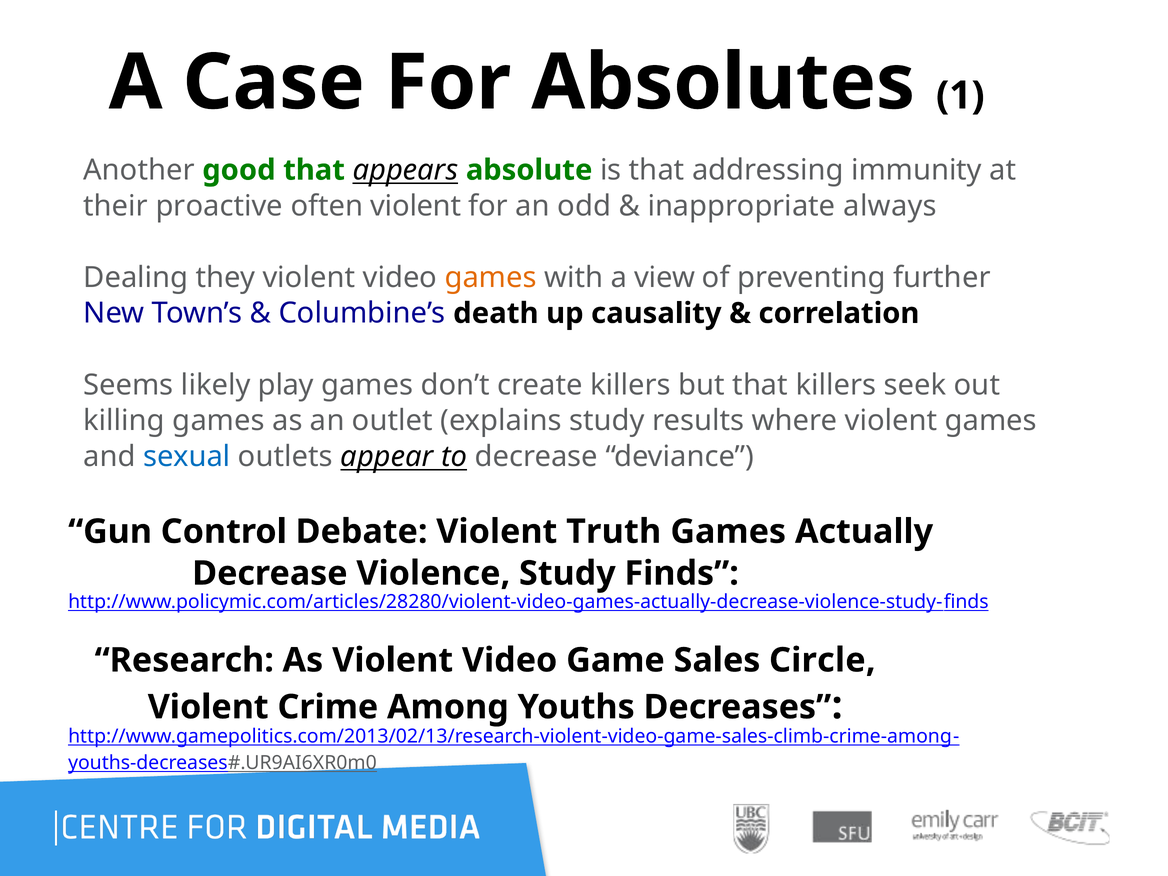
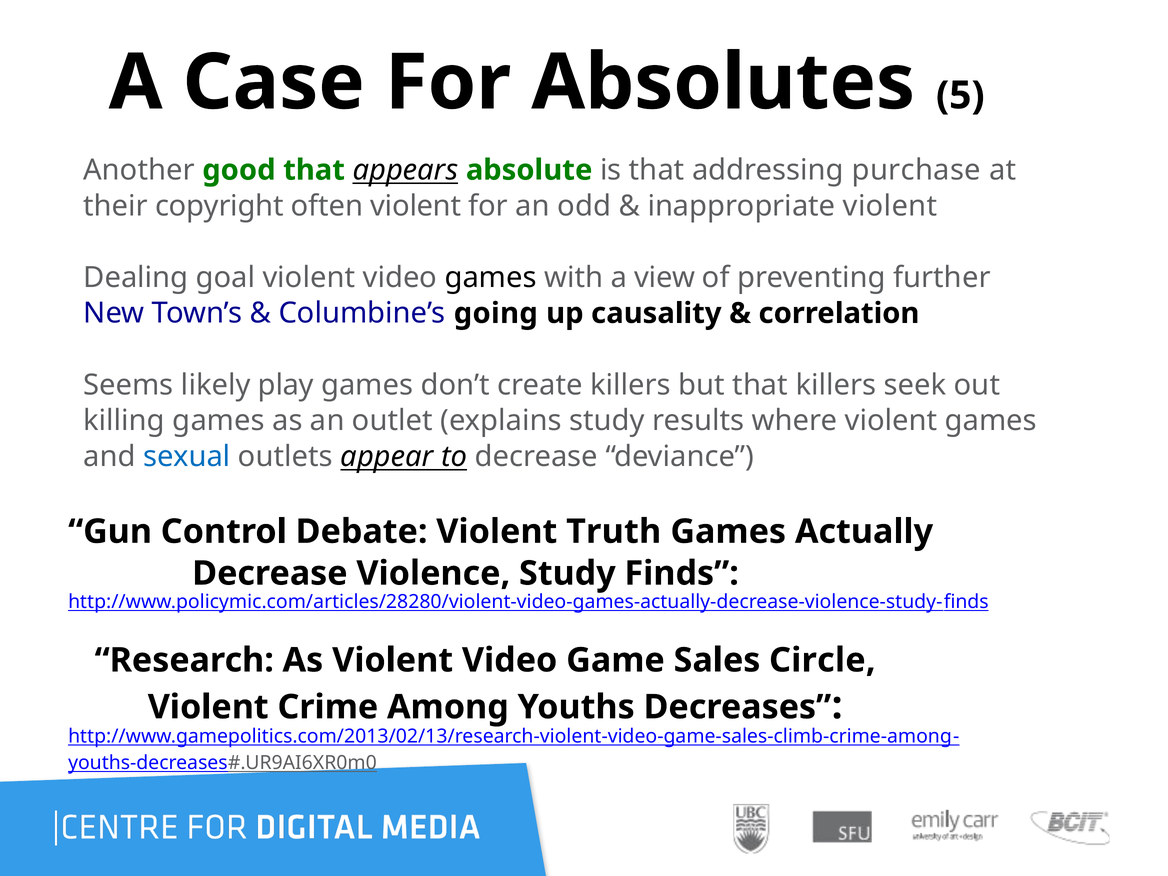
1: 1 -> 5 (960, 96)
immunity: immunity -> purchase (916, 170)
proactive: proactive -> copyright (219, 206)
inappropriate always: always -> violent (890, 206)
they: they -> goal (226, 277)
games colour: orange -> black (491, 277)
death: death -> going (496, 313)
